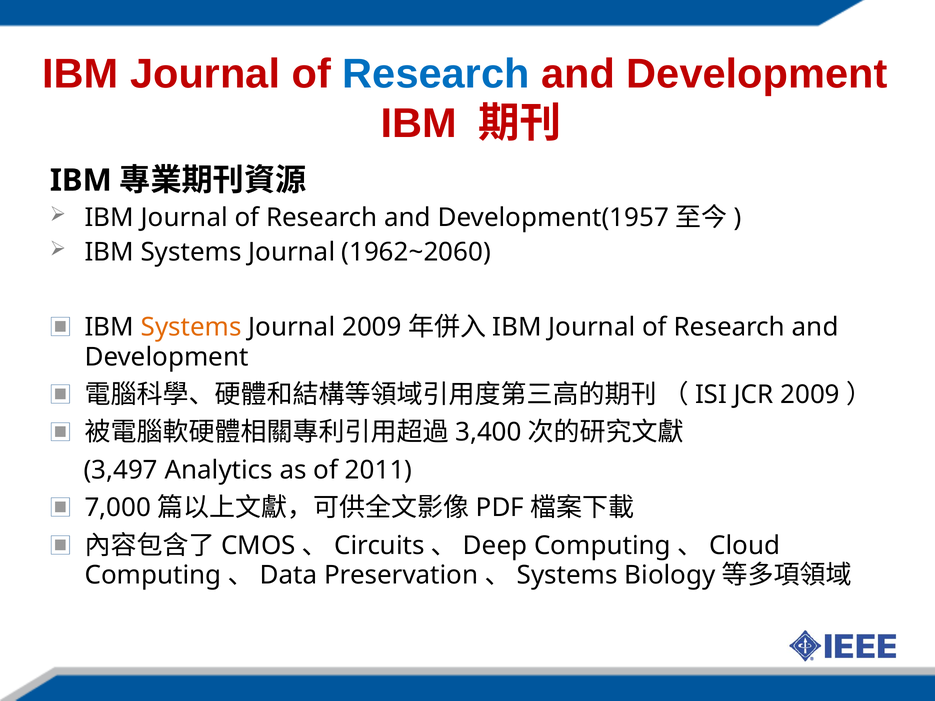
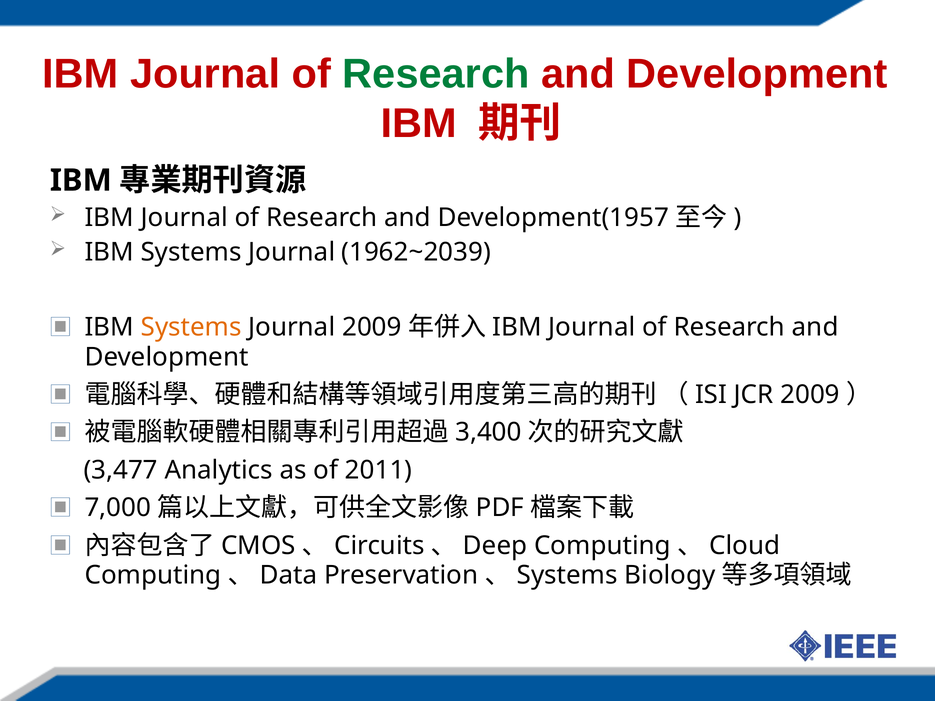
Research colour: blue -> green (436, 74)
1962~2060: 1962~2060 -> 1962~2039 (416, 252)
3,497: 3,497 -> 3,477 (121, 470)
